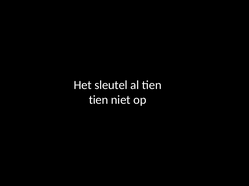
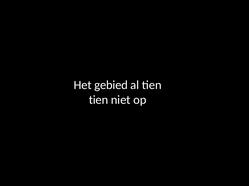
sleutel: sleutel -> gebied (111, 85)
